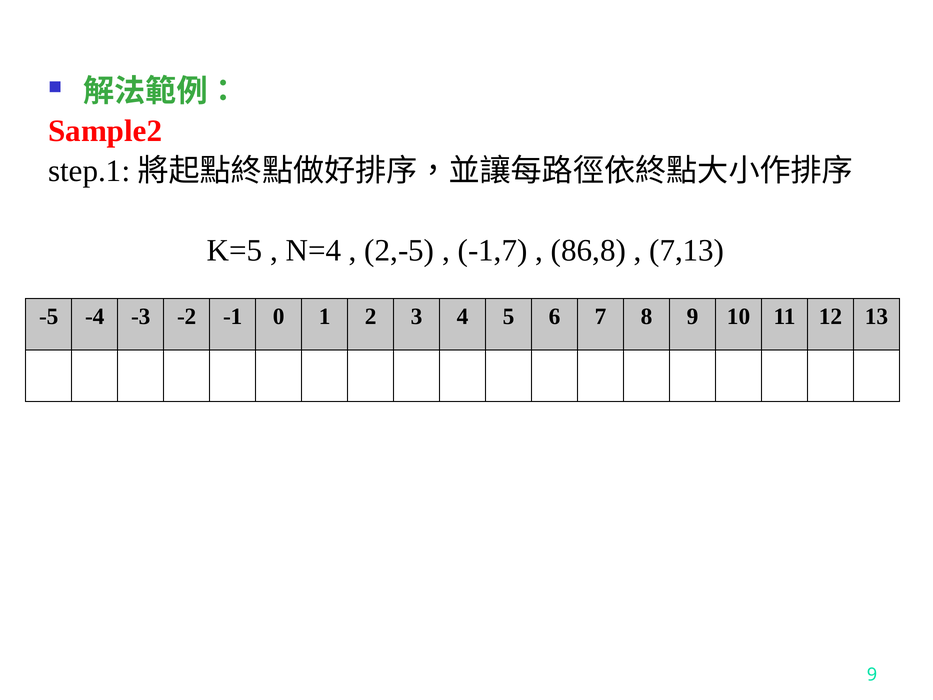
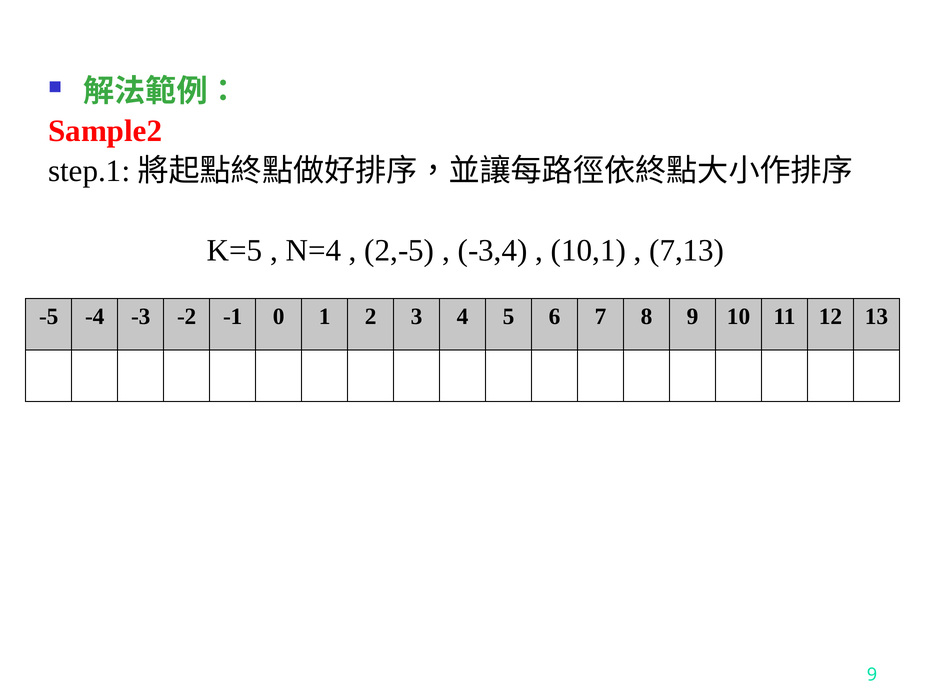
-1,7: -1,7 -> -3,4 (493, 250)
86,8: 86,8 -> 10,1 (588, 250)
